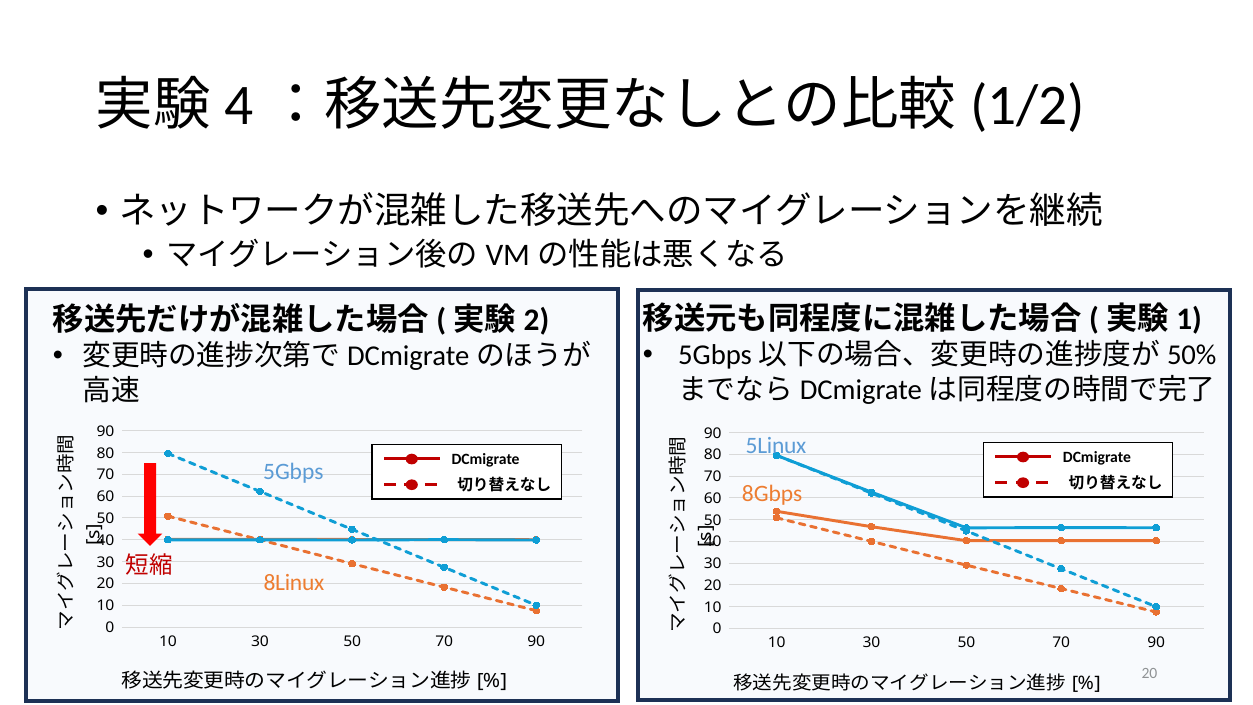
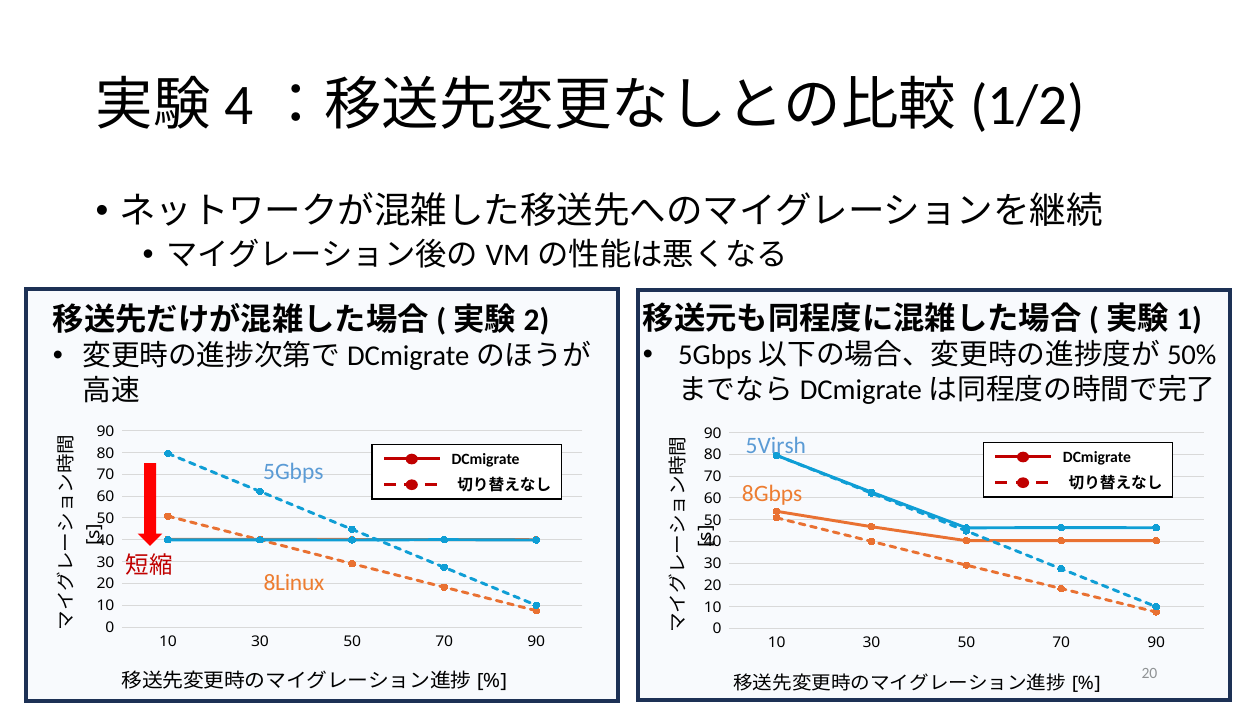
5Linux: 5Linux -> 5Virsh (776, 445)
